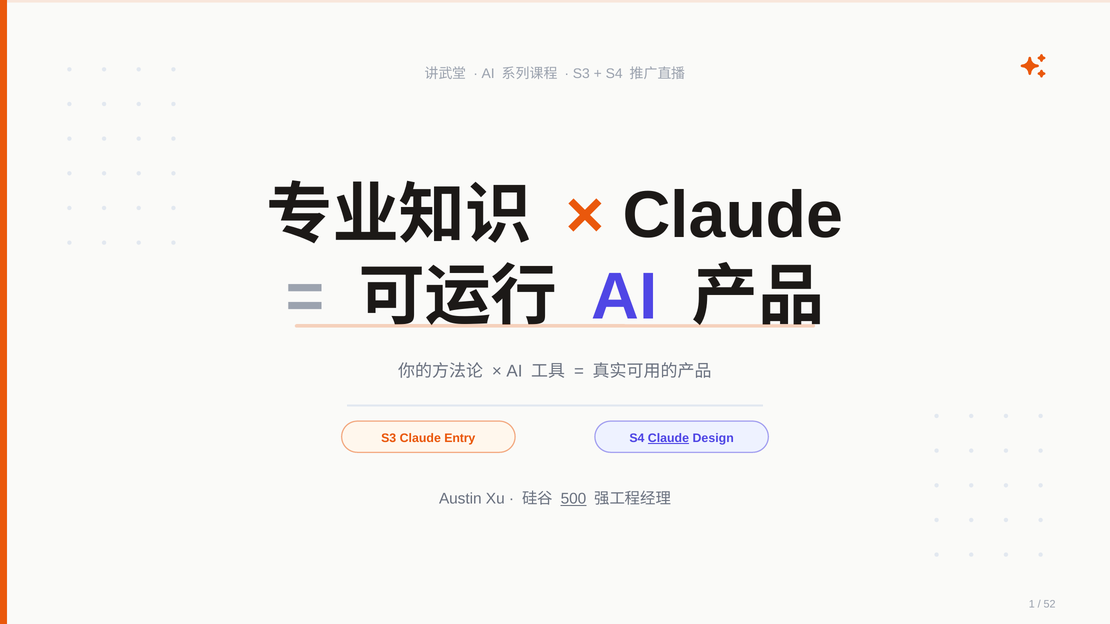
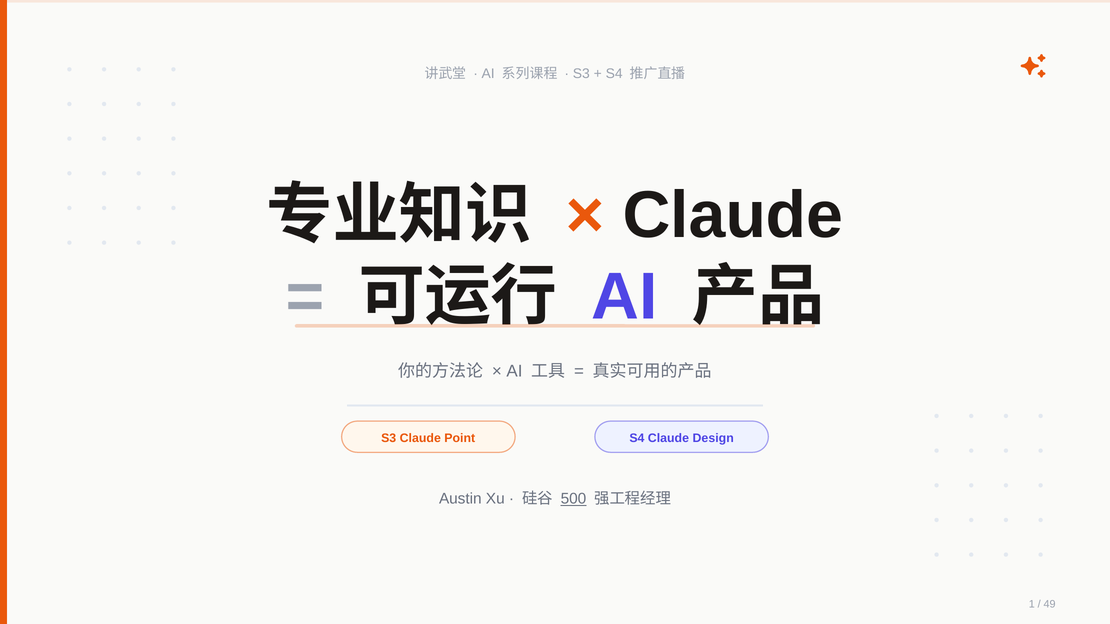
Entry: Entry -> Point (460, 439)
Claude underline: present -> none (668, 439)
52: 52 -> 49 (1050, 605)
